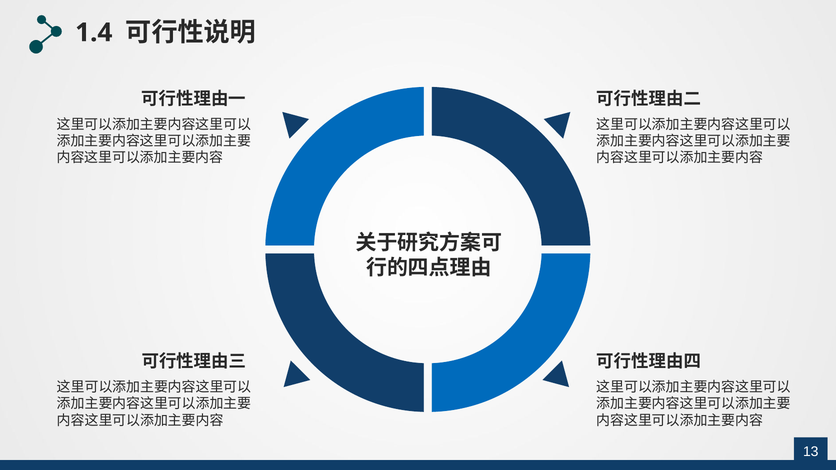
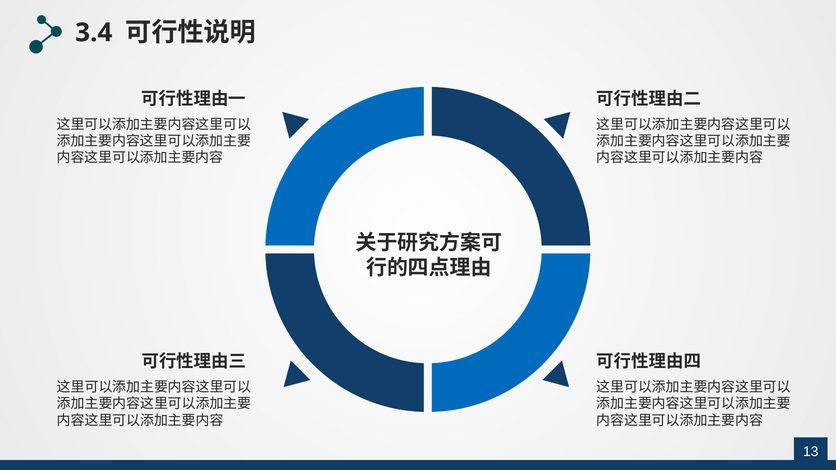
1.4: 1.4 -> 3.4 (94, 33)
